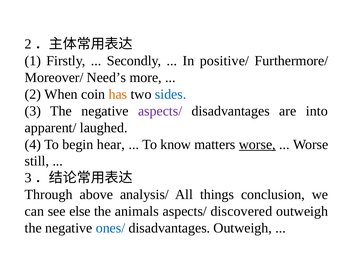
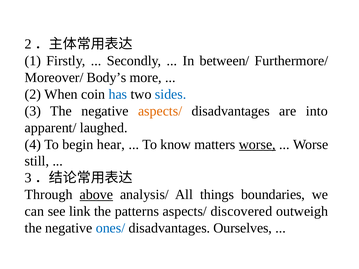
positive/: positive/ -> between/ (225, 61)
Need’s: Need’s -> Body’s (106, 77)
has colour: orange -> blue (118, 94)
aspects/ colour: purple -> orange (160, 111)
above underline: none -> present (96, 195)
conclusion: conclusion -> boundaries (273, 195)
else: else -> link (80, 212)
animals: animals -> patterns (137, 212)
disadvantages Outweigh: Outweigh -> Ourselves (243, 228)
